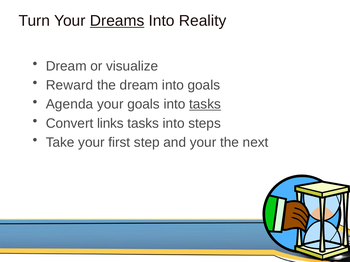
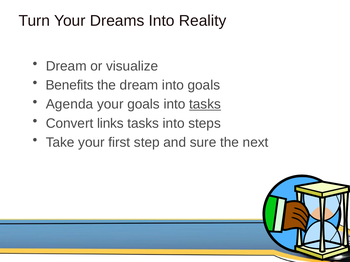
Dreams underline: present -> none (117, 21)
Reward: Reward -> Benefits (70, 85)
and your: your -> sure (203, 143)
